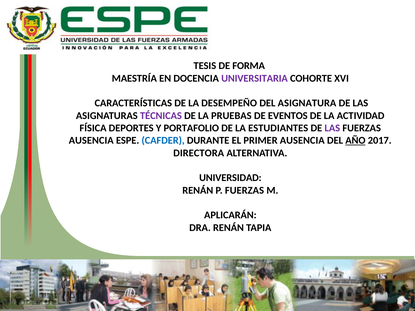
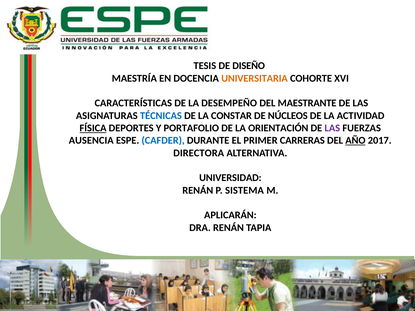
FORMA: FORMA -> DISEÑO (249, 66)
UNIVERSITARIA colour: purple -> orange (254, 78)
ASIGNATURA: ASIGNATURA -> MAESTRANTE (307, 103)
TÉCNICAS colour: purple -> blue (161, 116)
PRUEBAS: PRUEBAS -> CONSTAR (231, 116)
EVENTOS: EVENTOS -> NÚCLEOS (288, 116)
FÍSICA underline: none -> present (93, 128)
ESTUDIANTES: ESTUDIANTES -> ORIENTACIÓN (278, 128)
PRIMER AUSENCIA: AUSENCIA -> CARRERAS (302, 141)
P FUERZAS: FUERZAS -> SISTEMA (244, 190)
